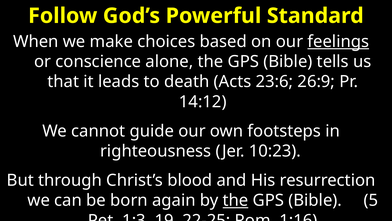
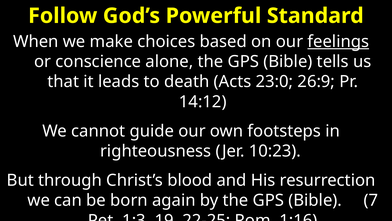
23:6: 23:6 -> 23:0 (274, 82)
the underline: present -> none (236, 200)
5: 5 -> 7 (371, 200)
